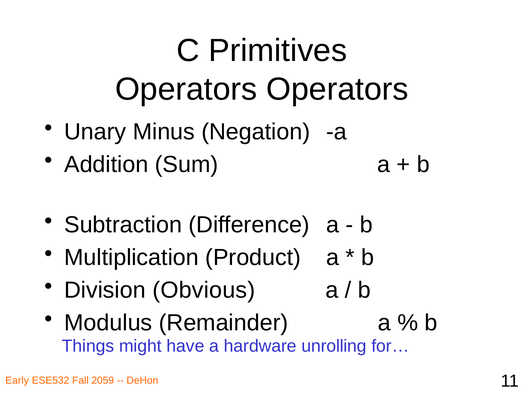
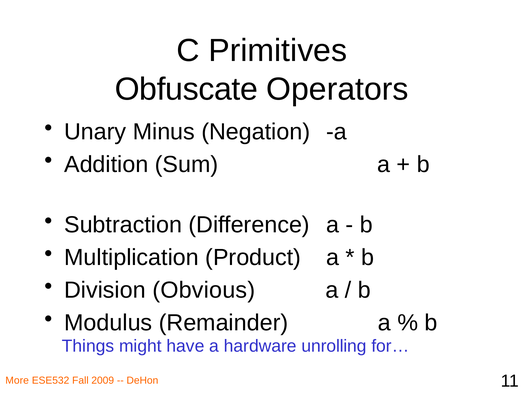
Operators: Operators -> Obfuscate (186, 89)
Early: Early -> More (17, 381)
2059: 2059 -> 2009 (103, 381)
